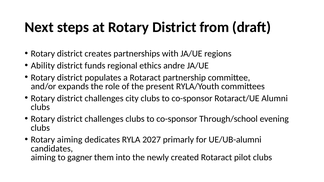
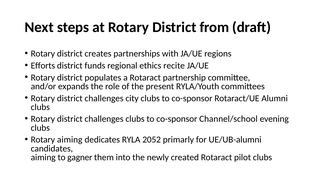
Ability: Ability -> Efforts (43, 66)
andre: andre -> recite (174, 66)
Through/school: Through/school -> Channel/school (228, 119)
2027: 2027 -> 2052 (152, 140)
